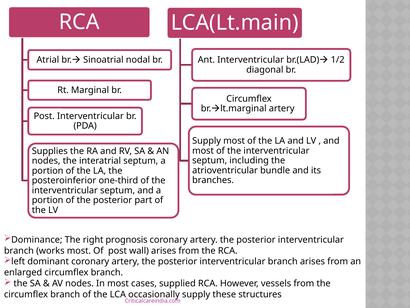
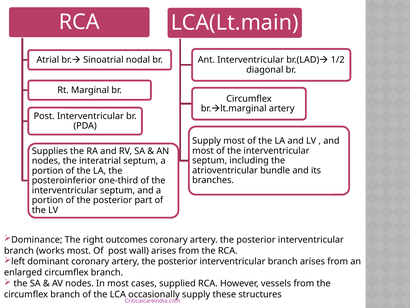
prognosis: prognosis -> outcomes (127, 239)
